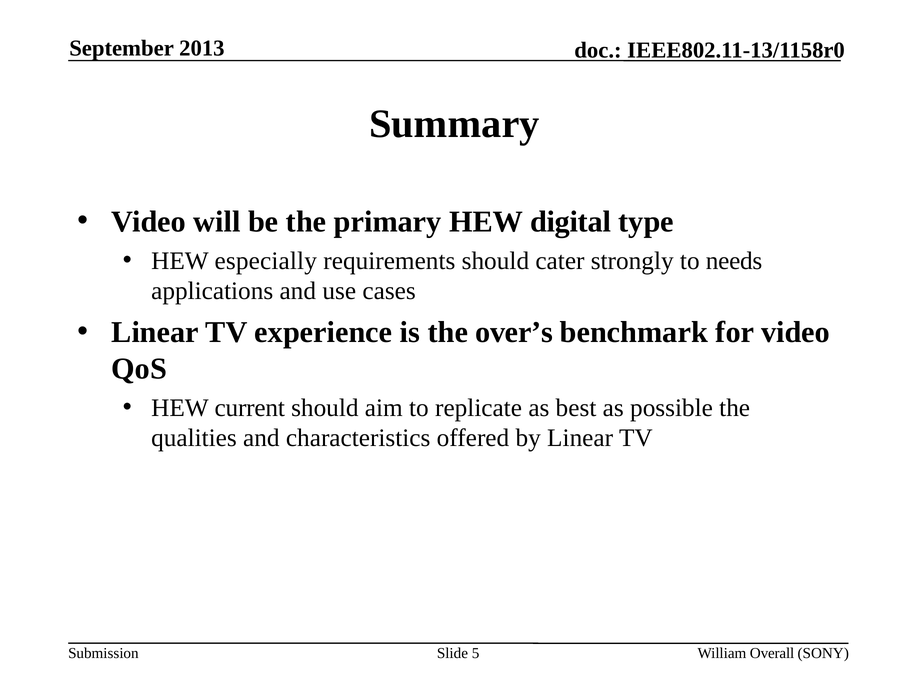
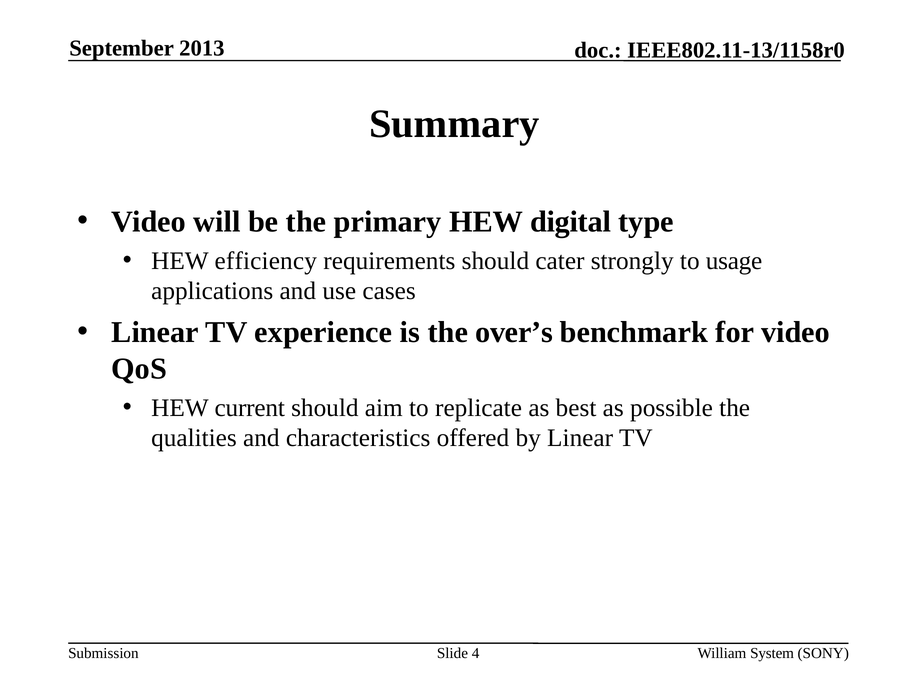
especially: especially -> efficiency (266, 261)
needs: needs -> usage (734, 261)
5: 5 -> 4 (476, 654)
Overall: Overall -> System (772, 654)
